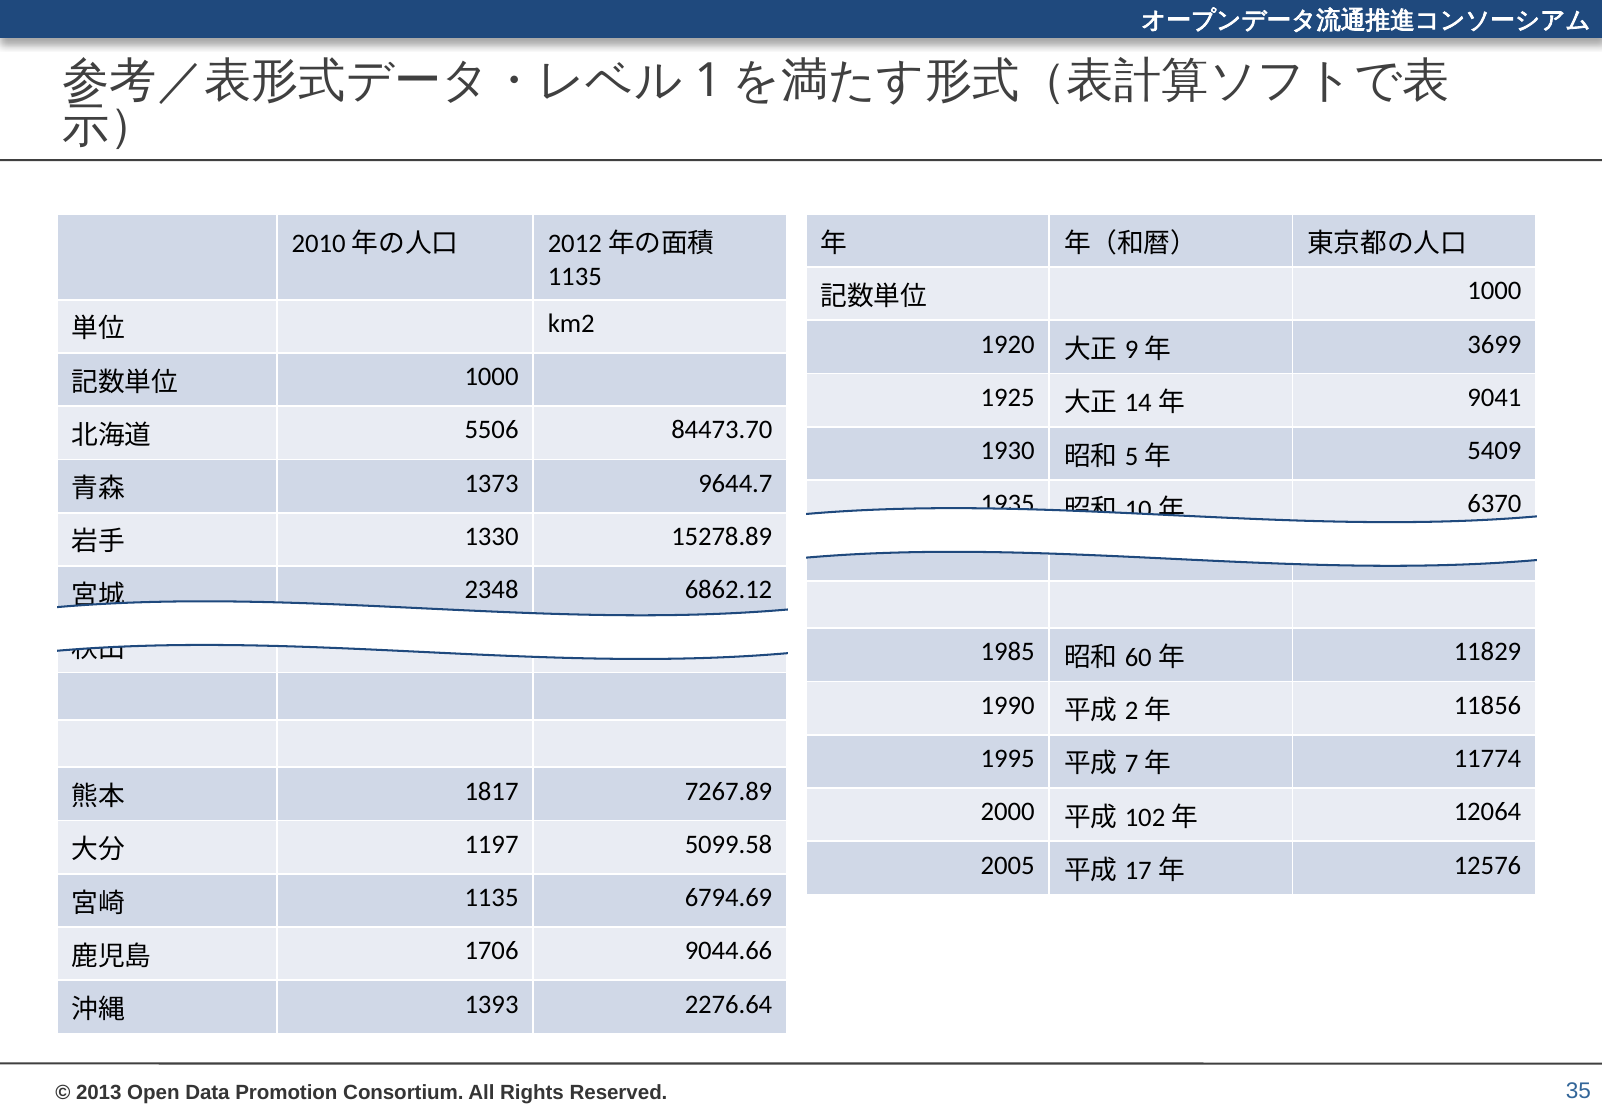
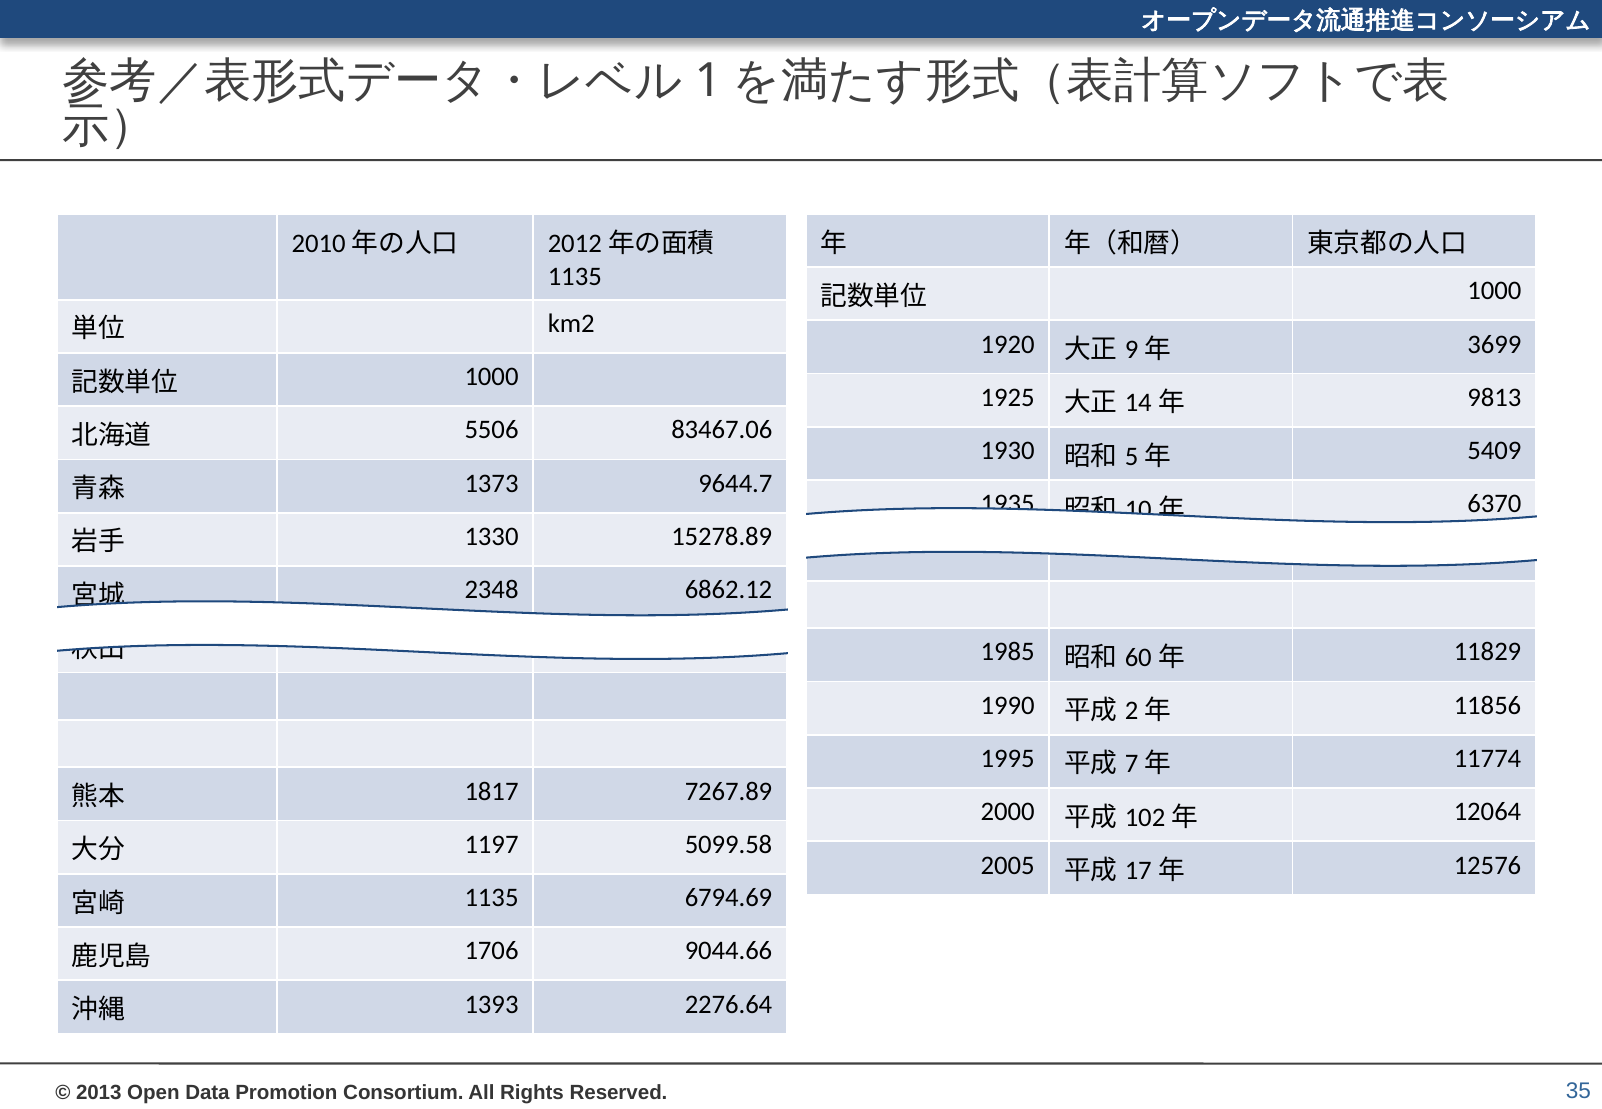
9041: 9041 -> 9813 (1494, 398)
84473.70: 84473.70 -> 83467.06 (722, 430)
